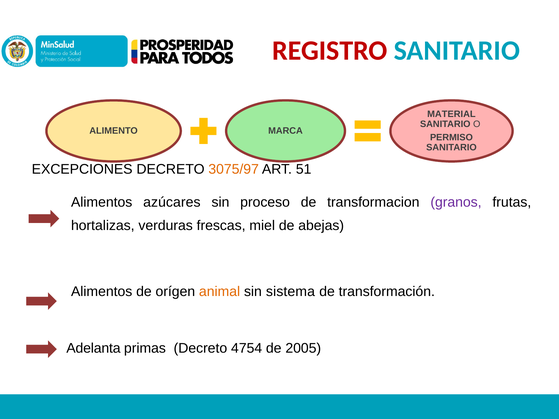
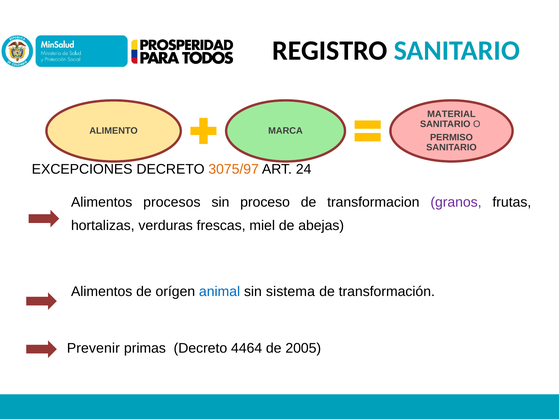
REGISTRO colour: red -> black (330, 51)
51: 51 -> 24 (304, 169)
azúcares: azúcares -> procesos (172, 202)
animal colour: orange -> blue (220, 292)
Adelanta: Adelanta -> Prevenir (93, 348)
4754: 4754 -> 4464 (247, 348)
